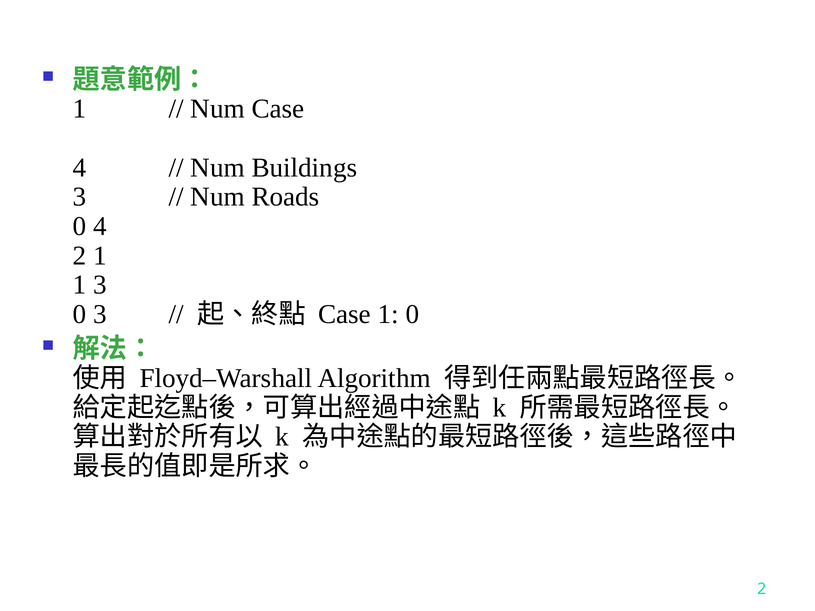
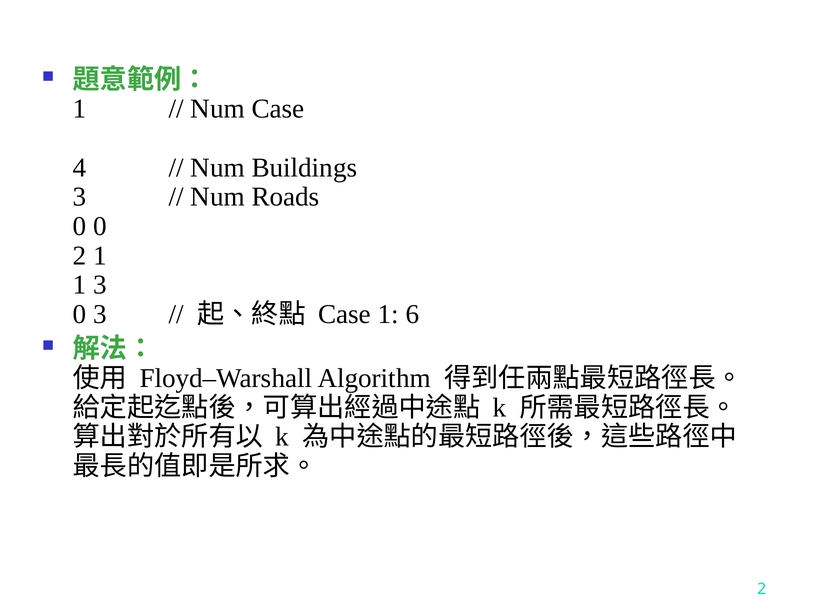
0 4: 4 -> 0 (100, 226)
1 0: 0 -> 6 (412, 314)
